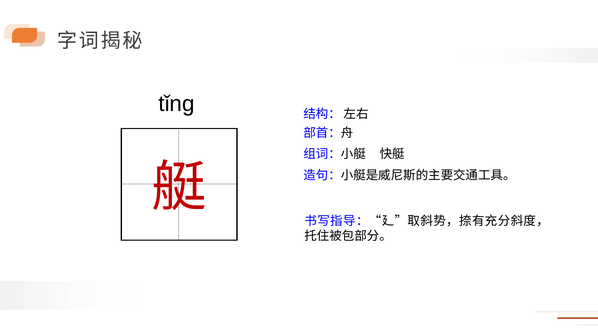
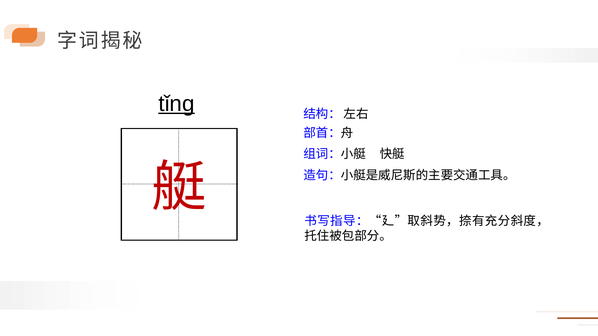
tǐng underline: none -> present (177, 104)
